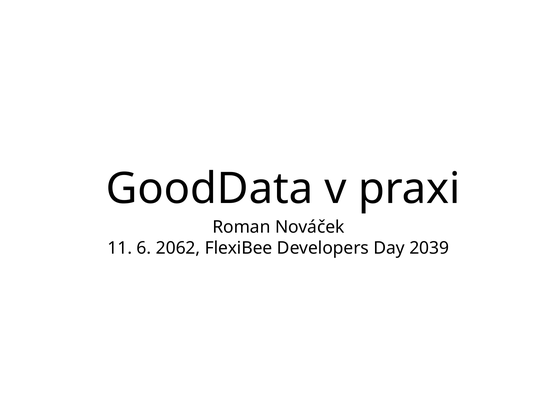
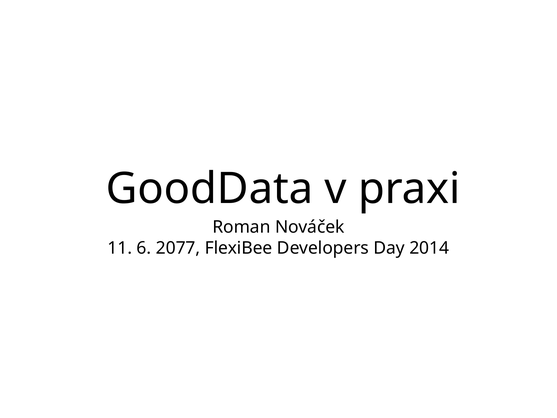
2062: 2062 -> 2077 (178, 248)
2039: 2039 -> 2014 (429, 248)
